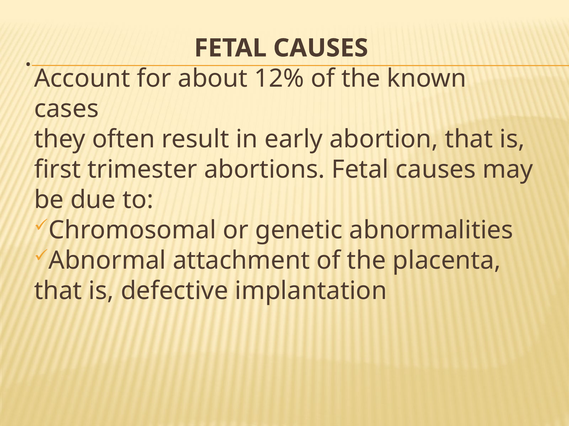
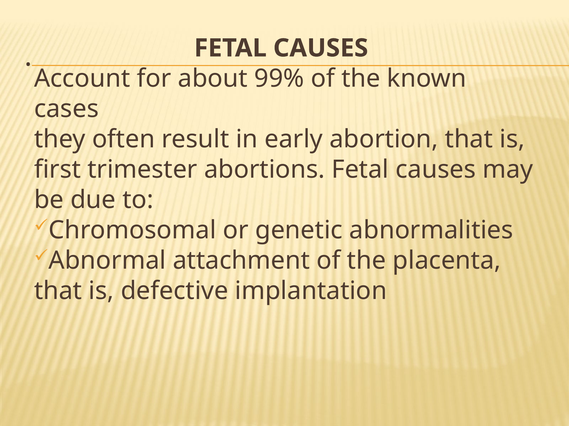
12%: 12% -> 99% (279, 79)
